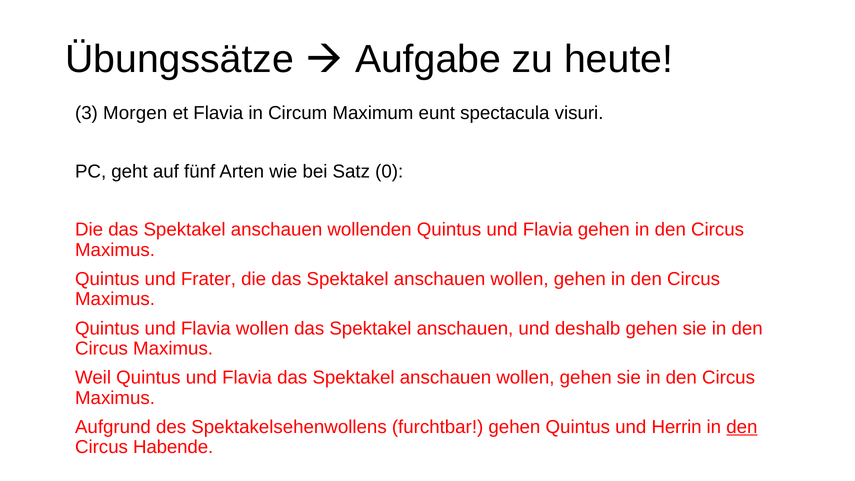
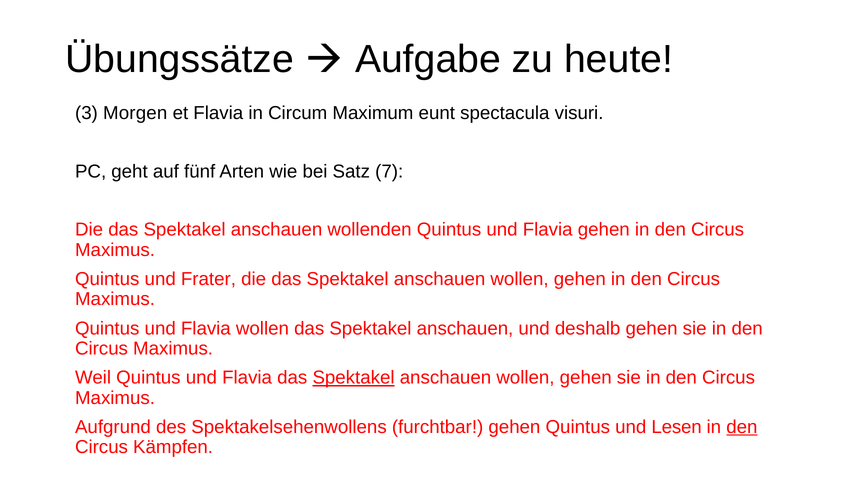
0: 0 -> 7 (389, 171)
Spektakel underline: none -> present (354, 378)
Herrin: Herrin -> Lesen (677, 427)
Habende: Habende -> Kämpfen (173, 447)
